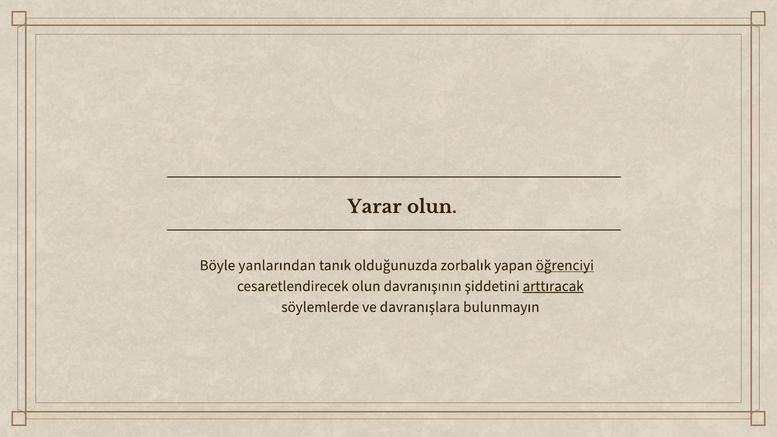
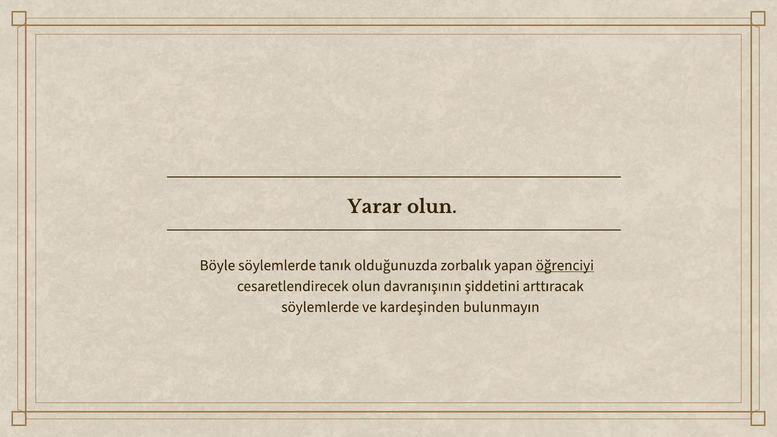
Böyle yanlarından: yanlarından -> söylemlerde (277, 265)
arttıracak underline: present -> none (553, 286)
davranışlara: davranışlara -> kardeşinden (420, 307)
